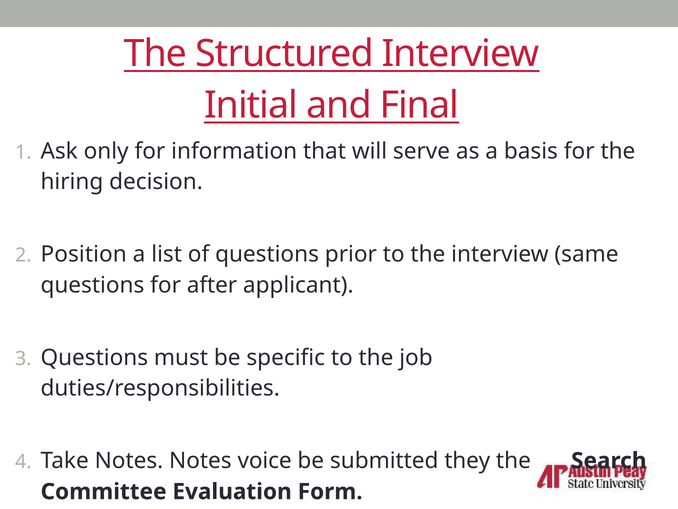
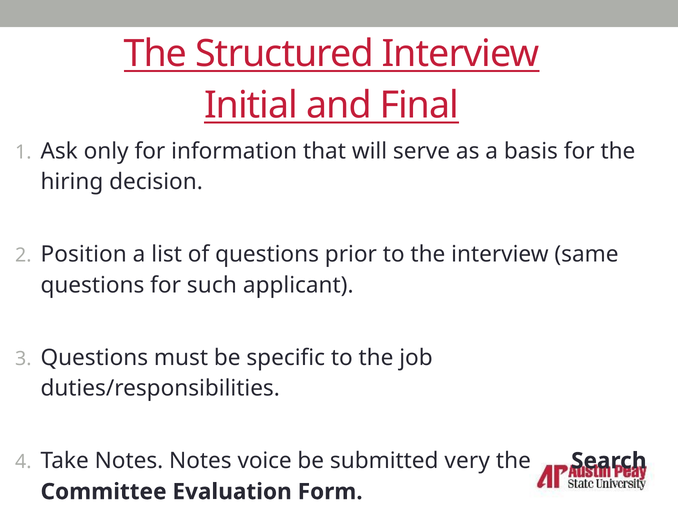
after: after -> such (212, 285)
they: they -> very (467, 460)
